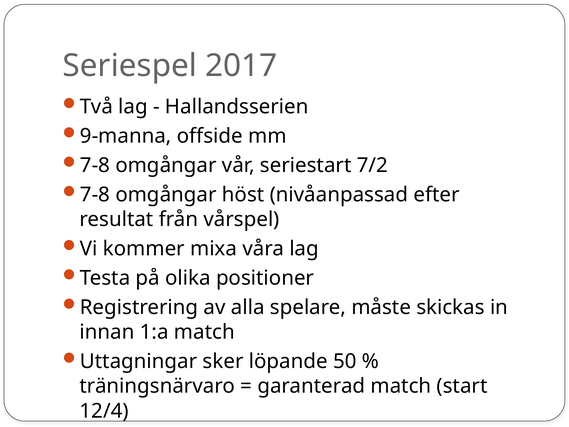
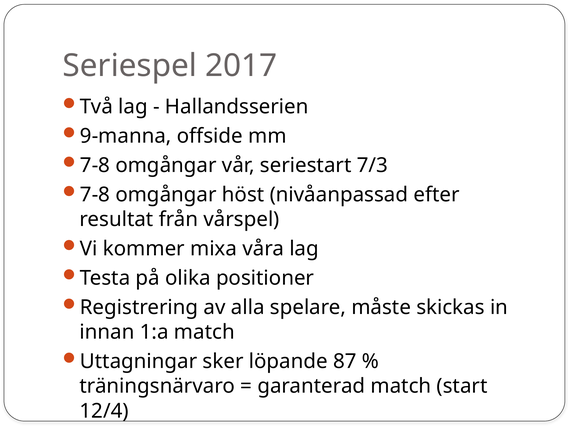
7/2: 7/2 -> 7/3 (372, 165)
50: 50 -> 87 (345, 361)
